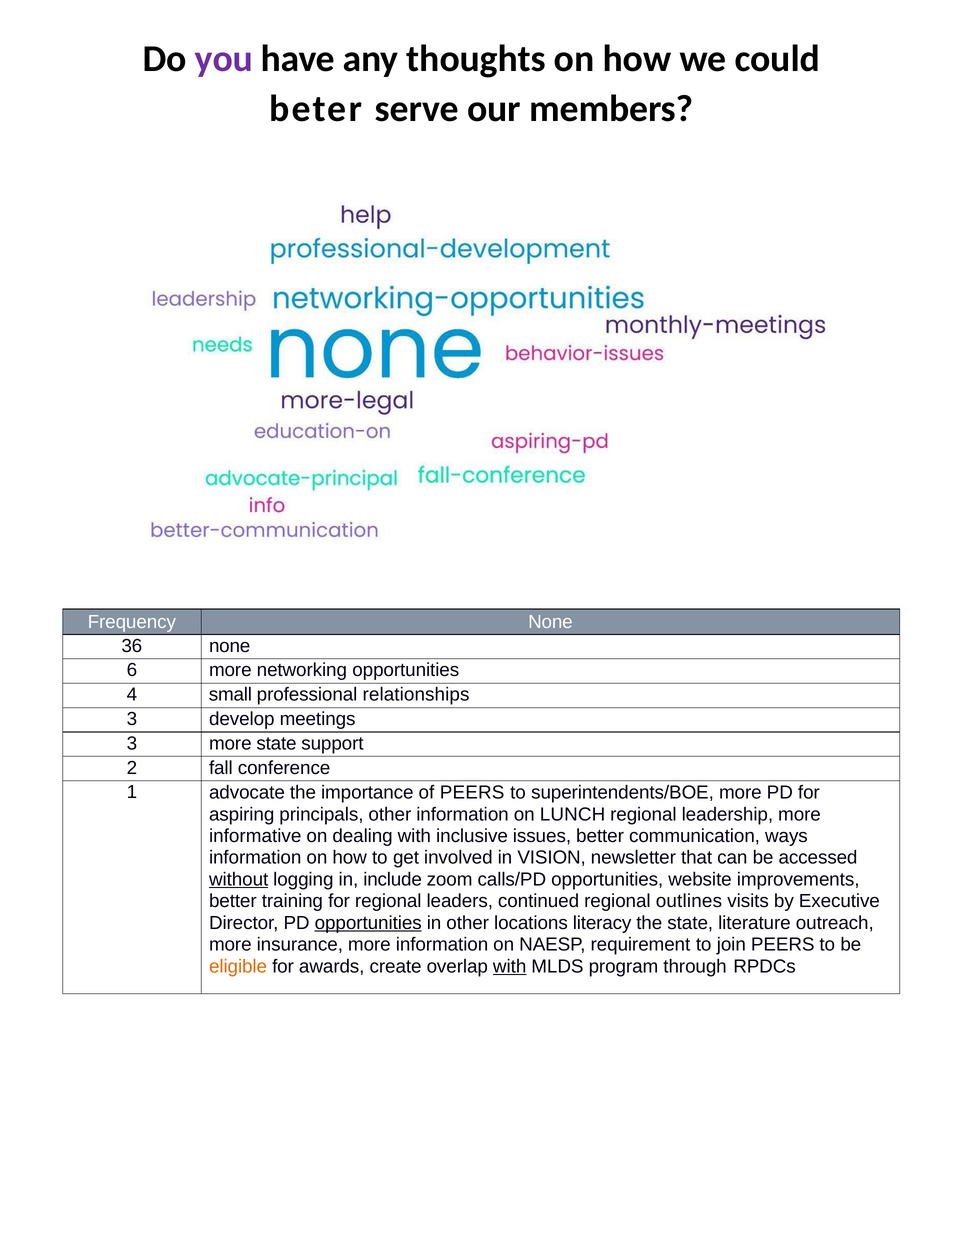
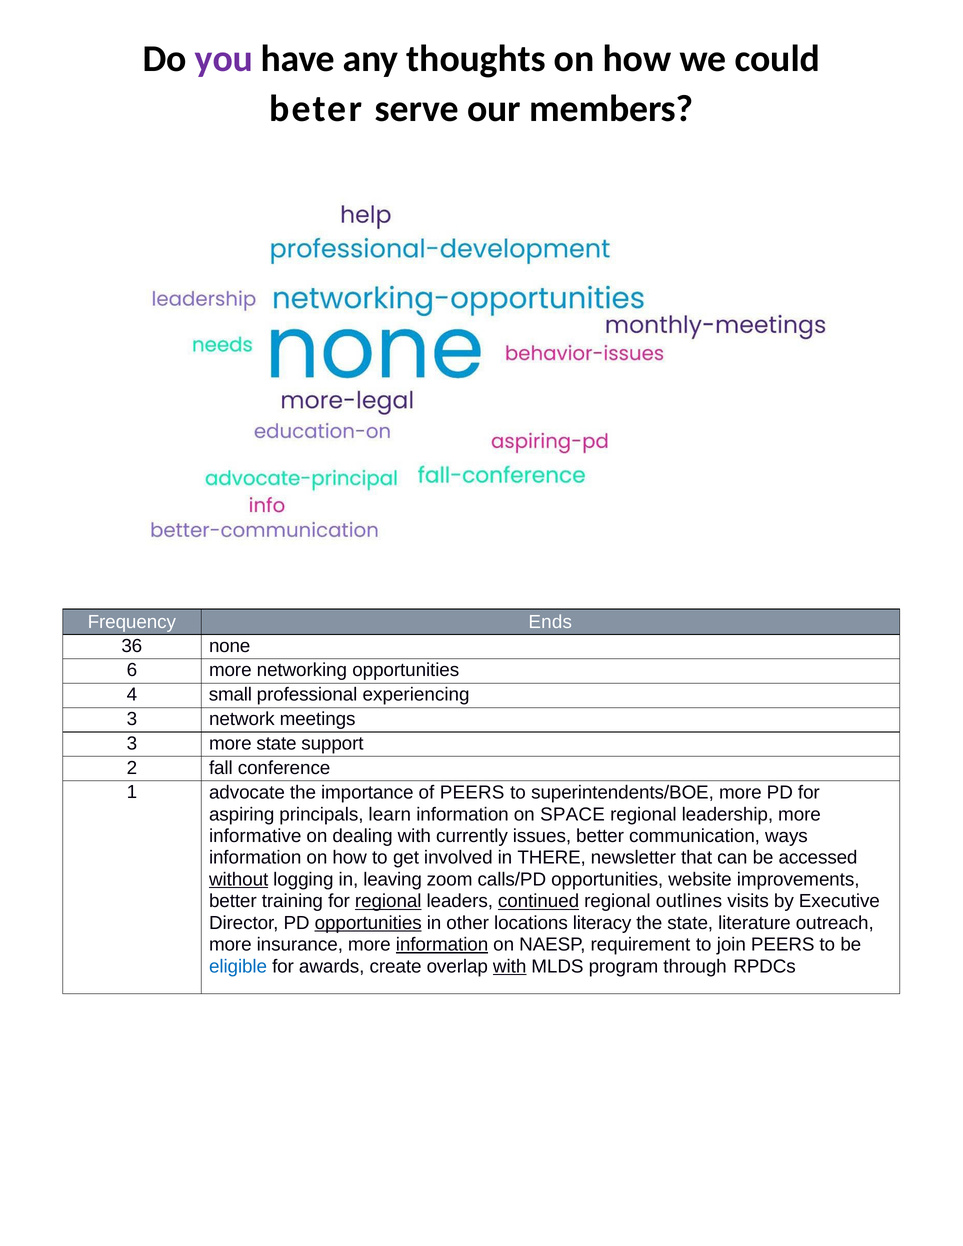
Frequency None: None -> Ends (550, 622)
relationships: relationships -> experiencing (416, 695)
develop: develop -> network (242, 719)
principals other: other -> learn (390, 814)
LUNCH: LUNCH -> SPACE (573, 814)
inclusive: inclusive -> currently (472, 836)
VISION: VISION -> THERE (552, 858)
include: include -> leaving (393, 880)
regional underline: none -> present (388, 901)
continued underline: none -> present (539, 901)
information underline: none -> present (442, 945)
eligible colour: orange -> blue (238, 967)
